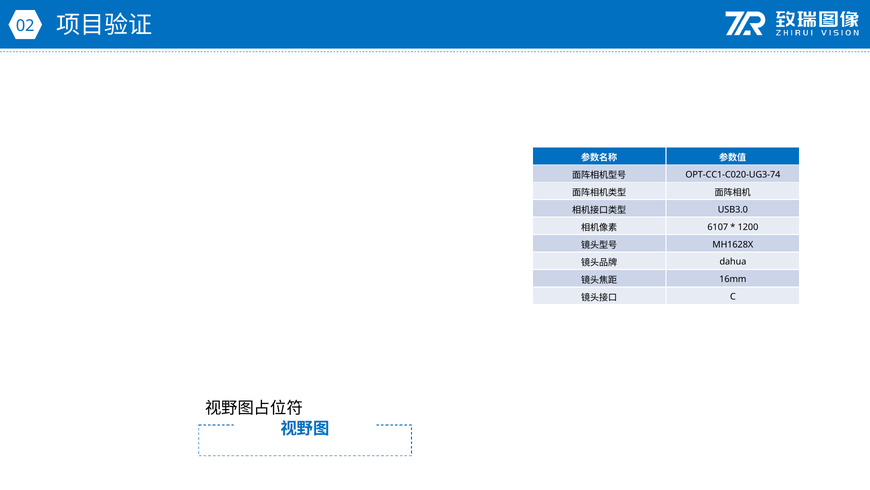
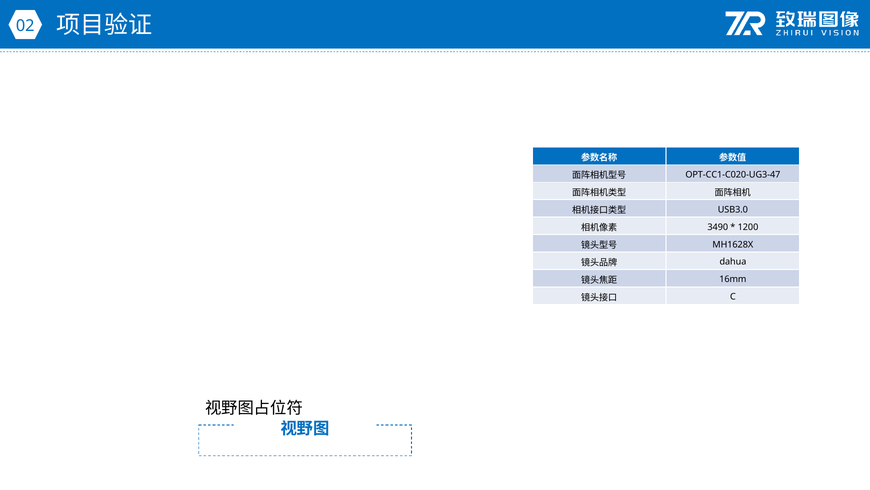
OPT-CC1-C020-UG3-74: OPT-CC1-C020-UG3-74 -> OPT-CC1-C020-UG3-47 (733, 174)
6107: 6107 -> 3490 (718, 227)
